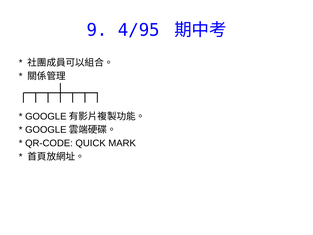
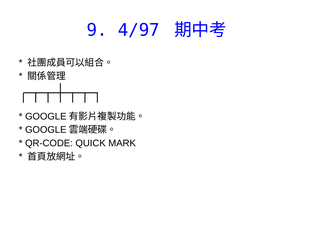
4/95: 4/95 -> 4/97 (139, 30)
